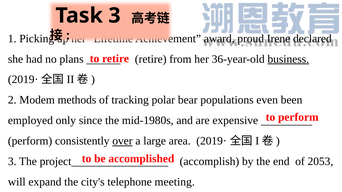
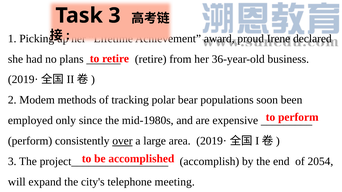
business underline: present -> none (288, 59)
even: even -> soon (267, 100)
2053: 2053 -> 2054 (320, 162)
